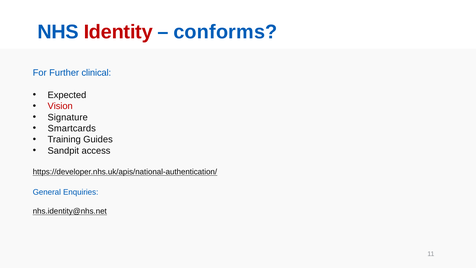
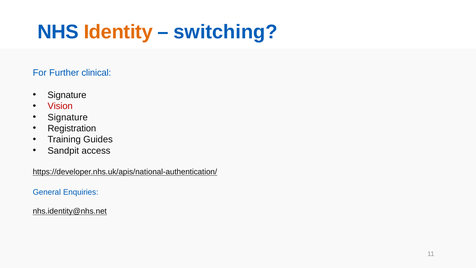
Identity colour: red -> orange (118, 32)
conforms: conforms -> switching (225, 32)
Expected: Expected -> Signature (67, 95)
Smartcards: Smartcards -> Registration (72, 128)
